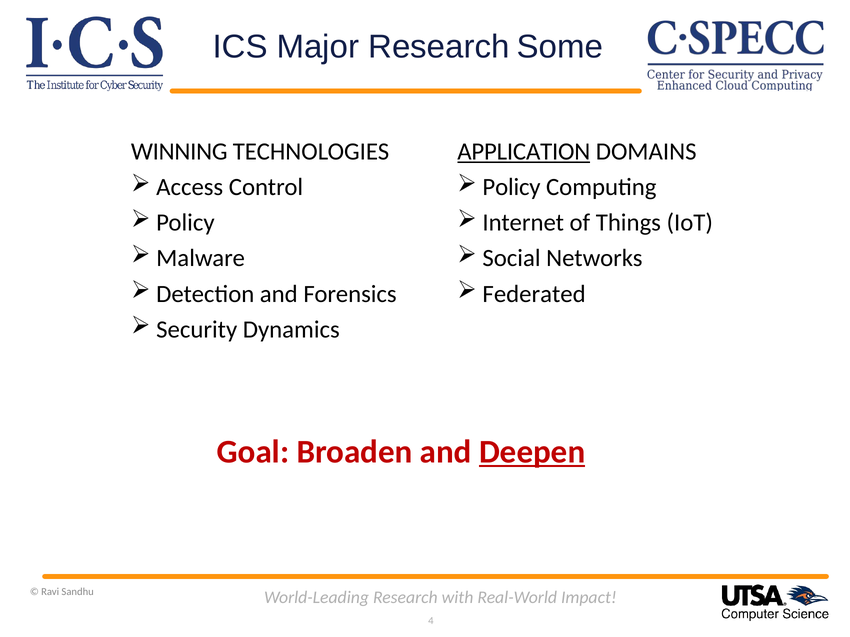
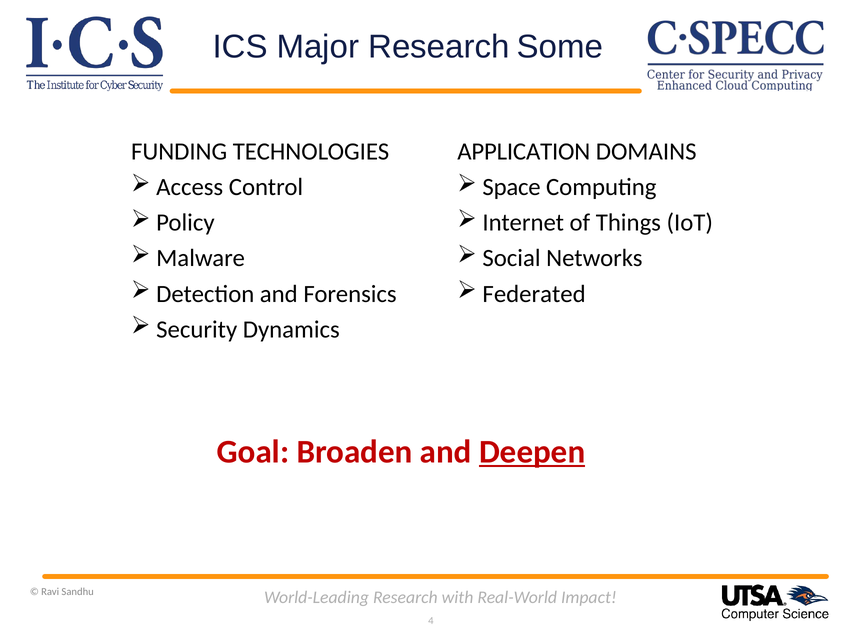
WINNING: WINNING -> FUNDING (179, 152)
APPLICATION underline: present -> none (524, 152)
Policy: Policy -> Space (512, 187)
